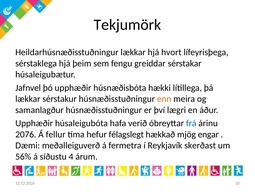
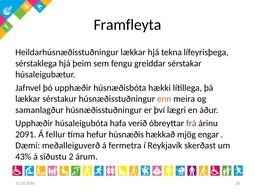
Tekjumörk: Tekjumörk -> Framfleyta (127, 25)
hvort: hvort -> tekna (171, 52)
frá colour: blue -> purple (191, 123)
2076: 2076 -> 2091 (26, 134)
félagslegt: félagslegt -> húsnæðis (126, 134)
56%: 56% -> 43% (23, 156)
4: 4 -> 2 (71, 156)
